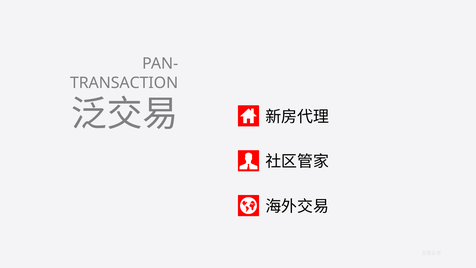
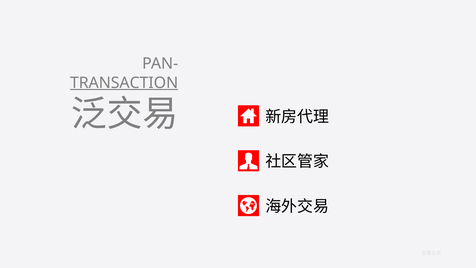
TRANSACTION underline: none -> present (124, 83)
